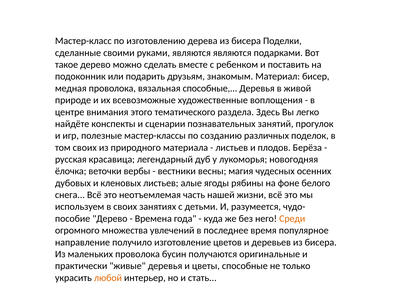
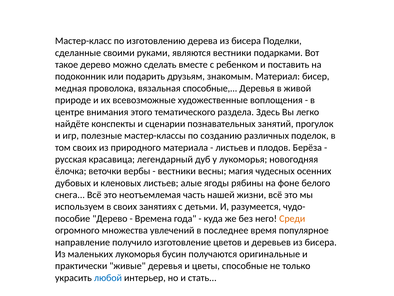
являются являются: являются -> вестники (232, 53)
маленьких проволока: проволока -> лукоморья (138, 254)
любой colour: orange -> blue (108, 277)
